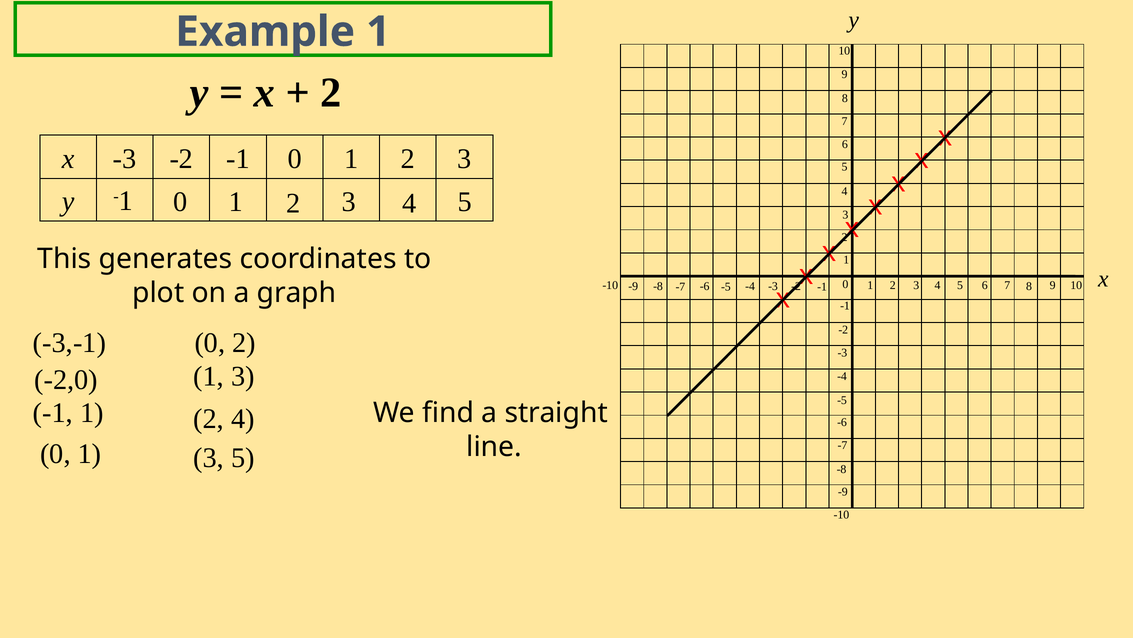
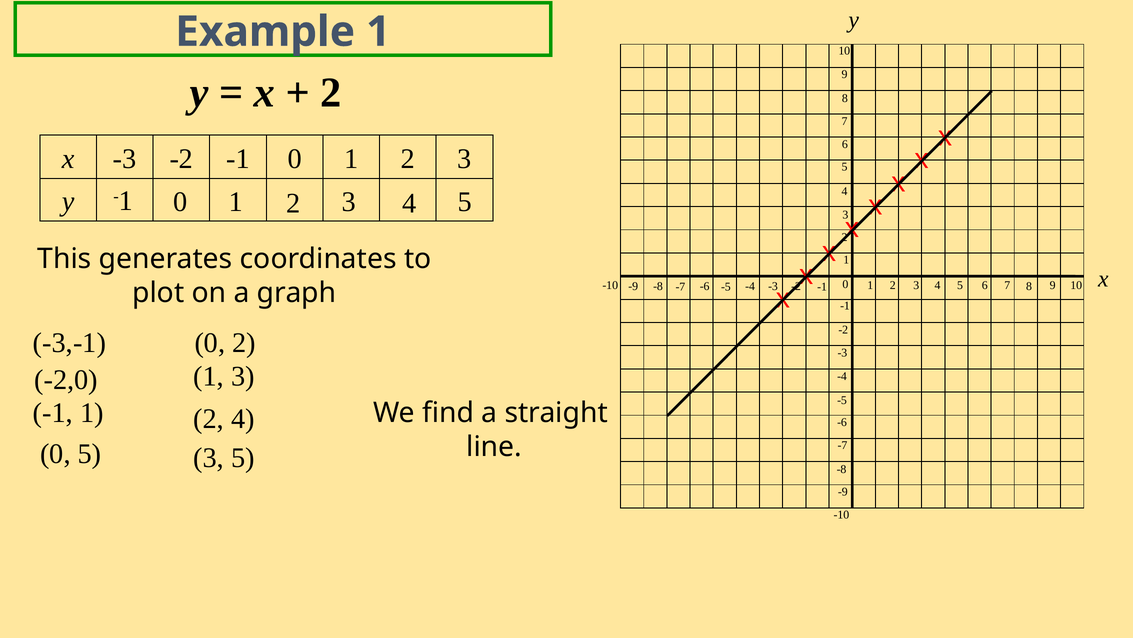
1: 1 -> 5 (90, 454)
